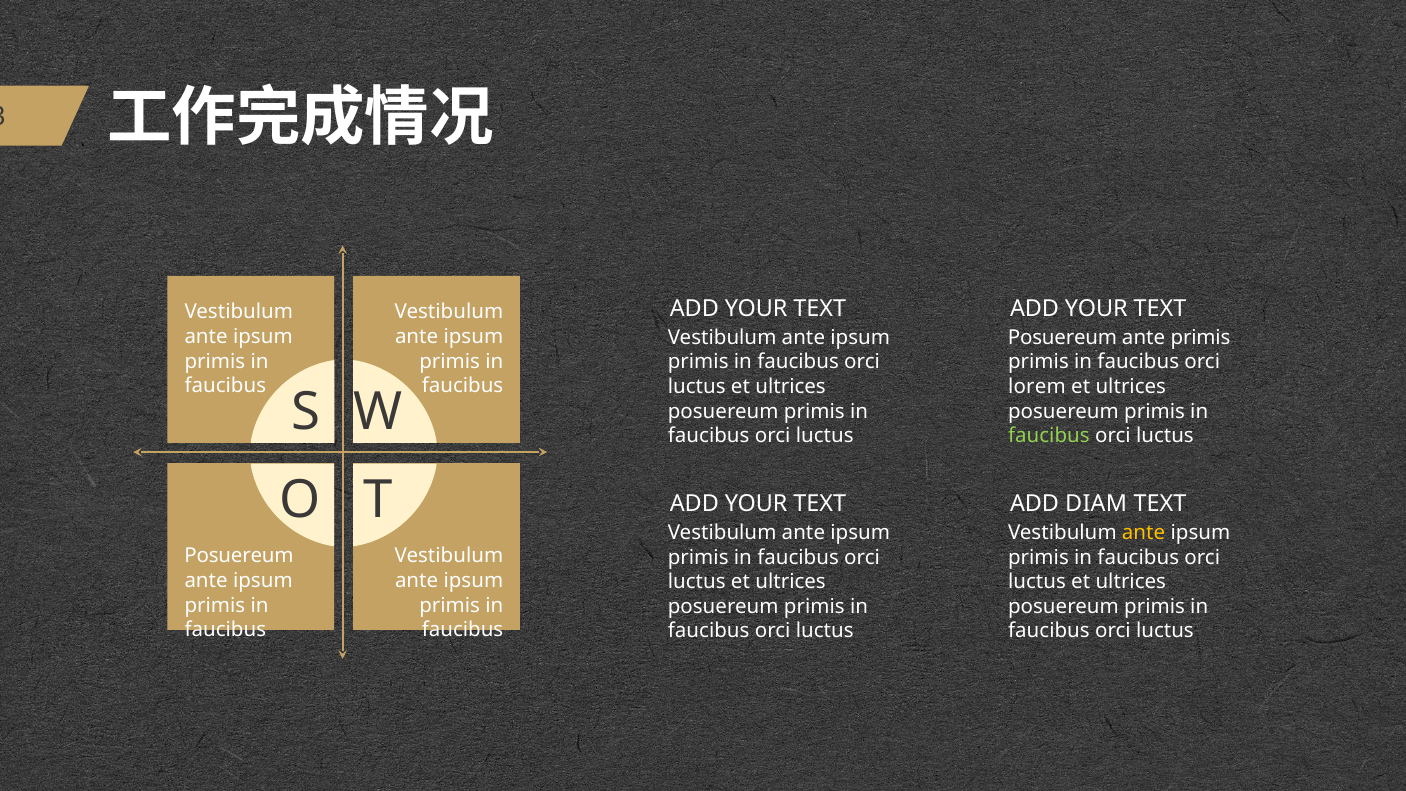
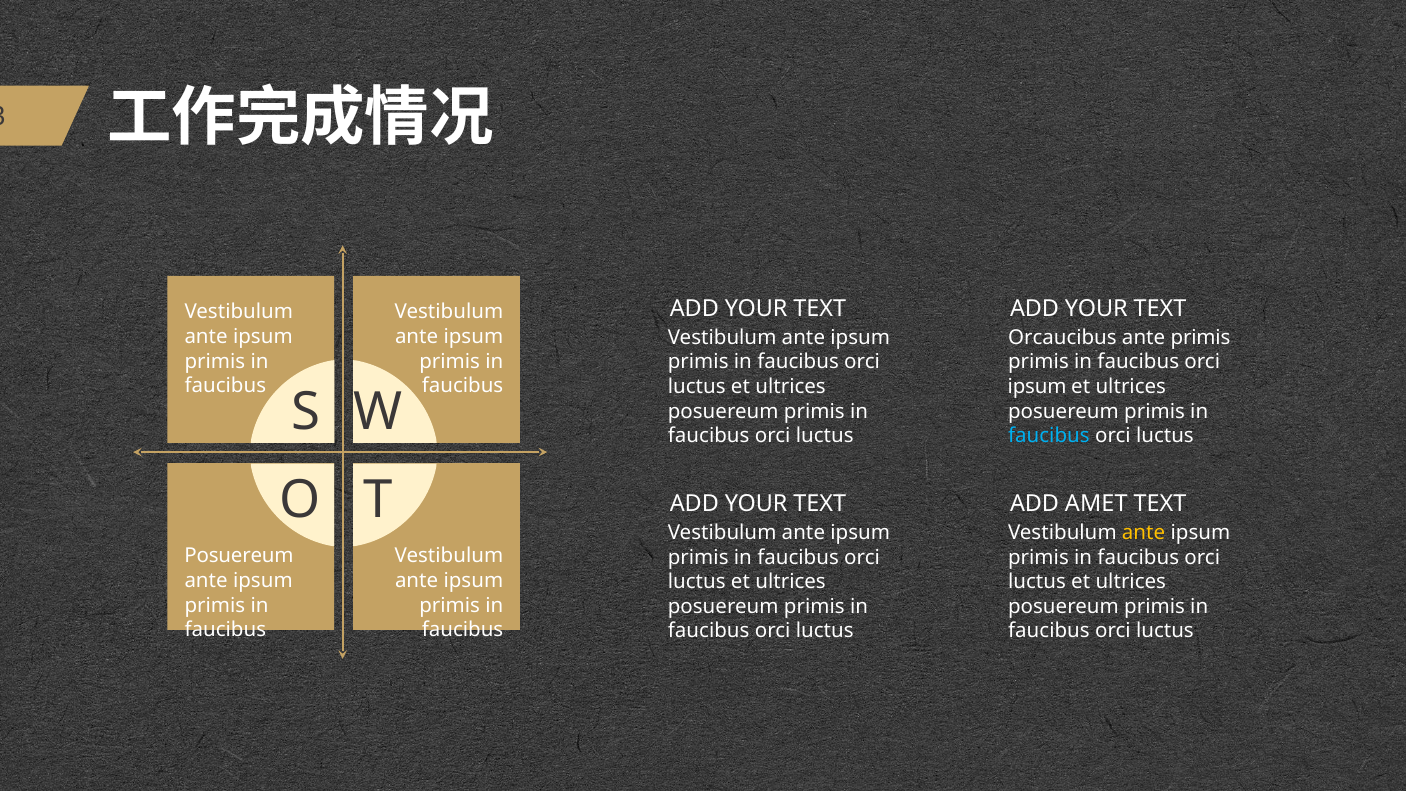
Posuereum: Posuereum -> Orcaucibus (1062, 337)
lorem: lorem -> ipsum (1037, 387)
faucibus colour: light green -> light blue (1049, 436)
DIAM: DIAM -> AMET (1096, 504)
